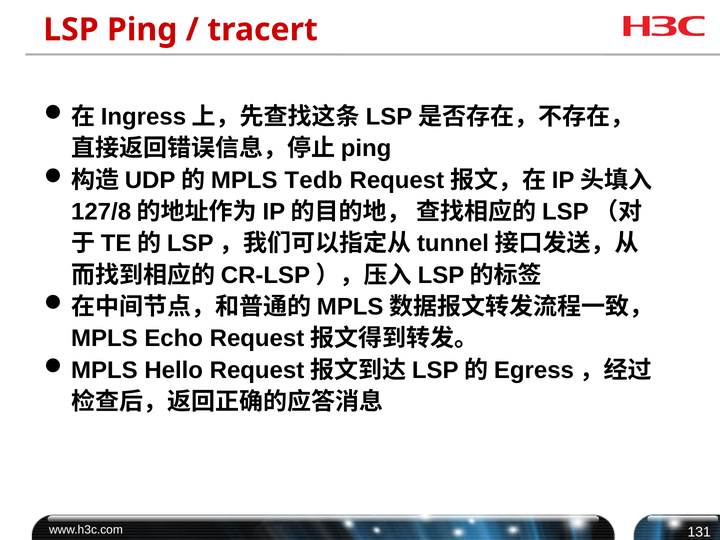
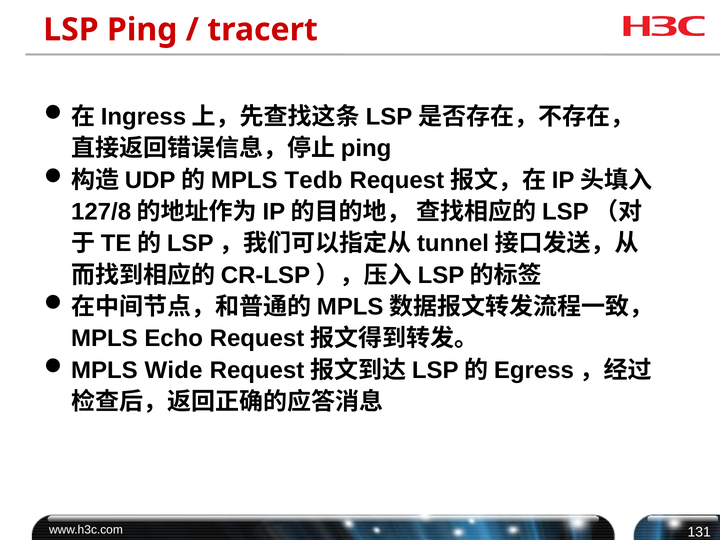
Hello: Hello -> Wide (174, 370)
